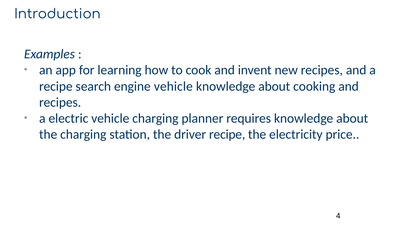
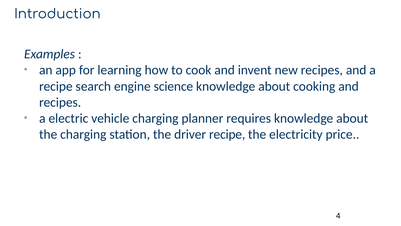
engine vehicle: vehicle -> science (173, 86)
